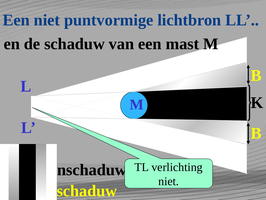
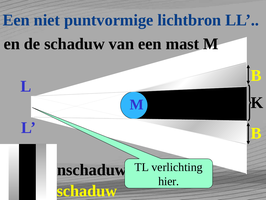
niet: niet -> hier (169, 181)
